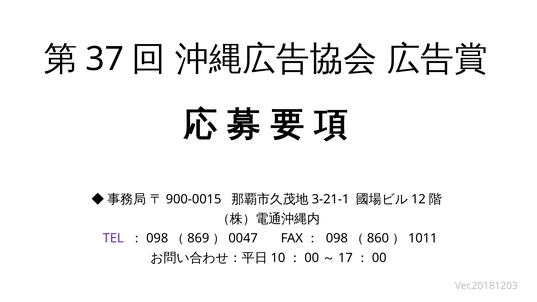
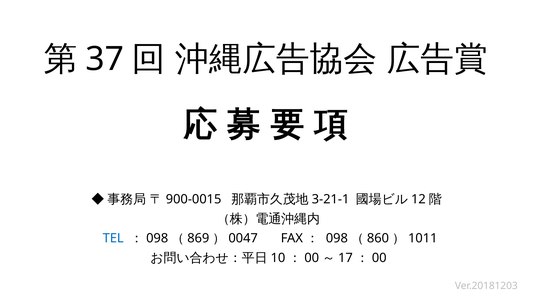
TEL colour: purple -> blue (113, 238)
